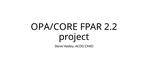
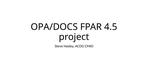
OPA/CORE: OPA/CORE -> OPA/DOCS (54, 27)
2.2: 2.2 -> 4.5 (111, 27)
